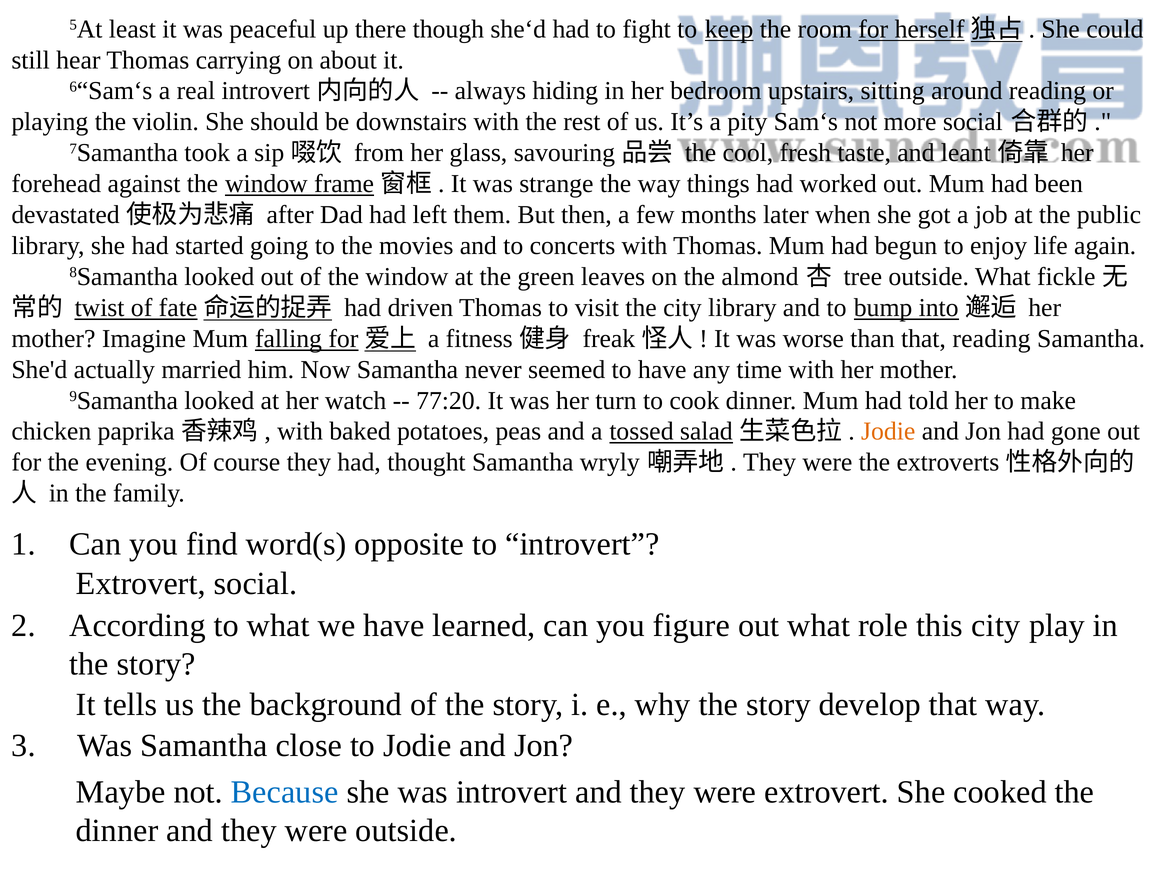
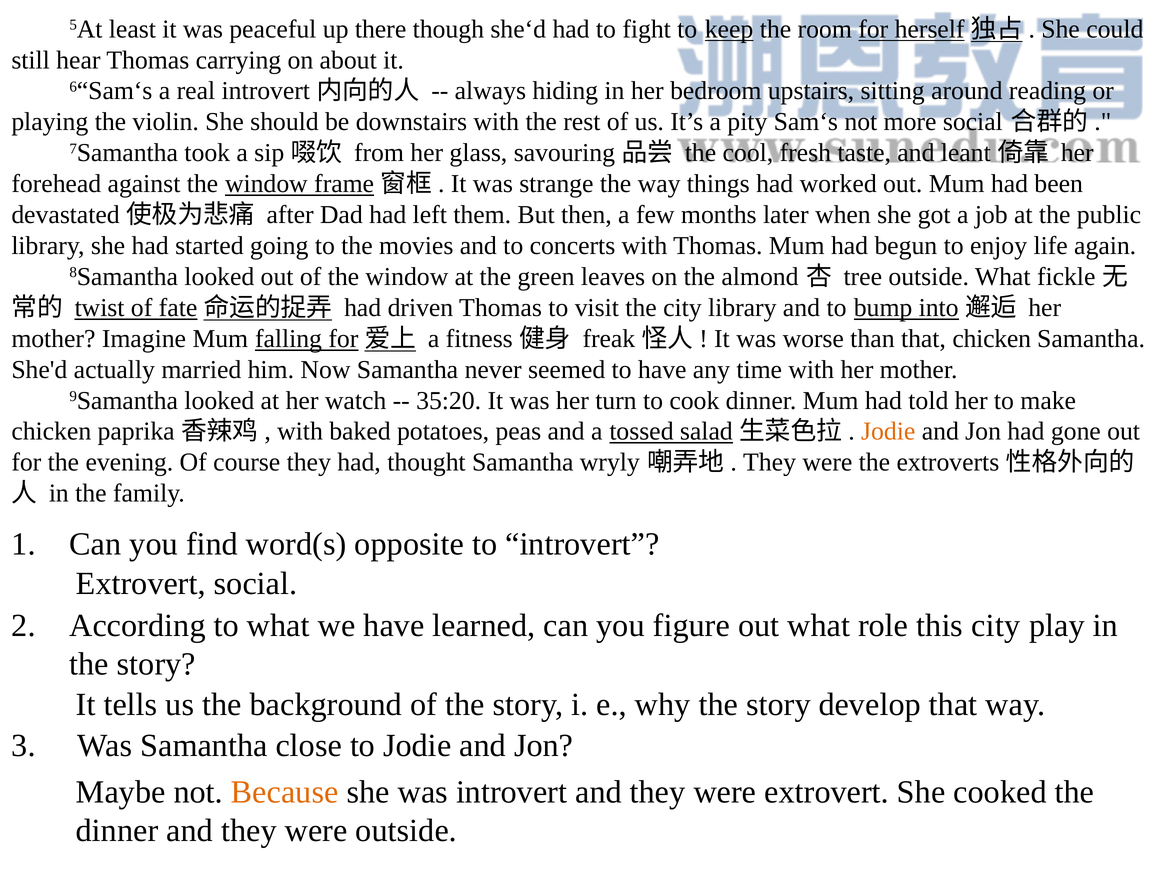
that reading: reading -> chicken (992, 339)
77:20: 77:20 -> 35:20 (449, 400)
Because colour: blue -> orange (285, 792)
